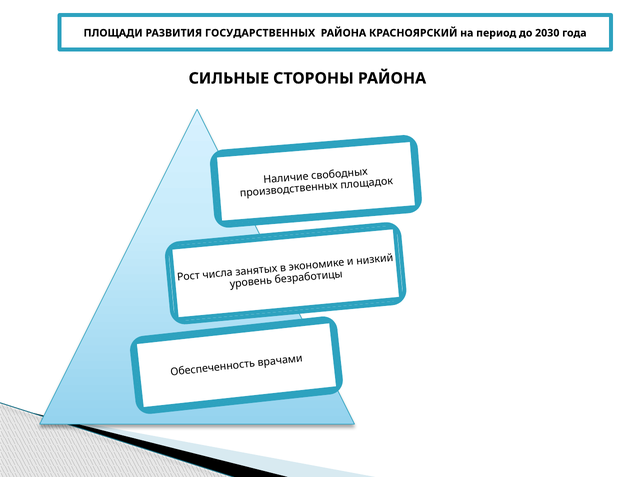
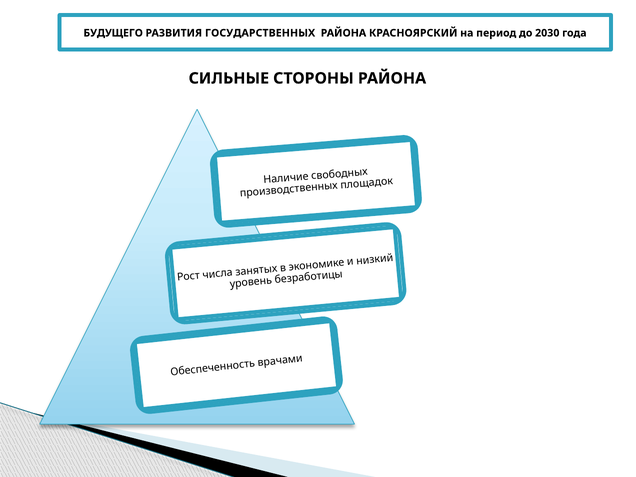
ПЛОЩАДИ: ПЛОЩАДИ -> БУДУЩЕГО (113, 33)
